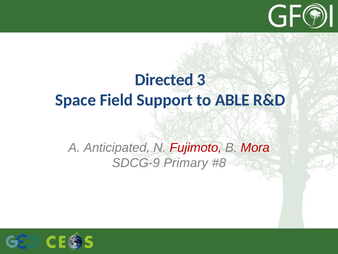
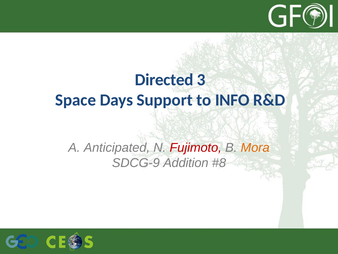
Field: Field -> Days (116, 100)
ABLE: ABLE -> INFO (232, 100)
Mora colour: red -> orange (255, 147)
Primary: Primary -> Addition (186, 163)
